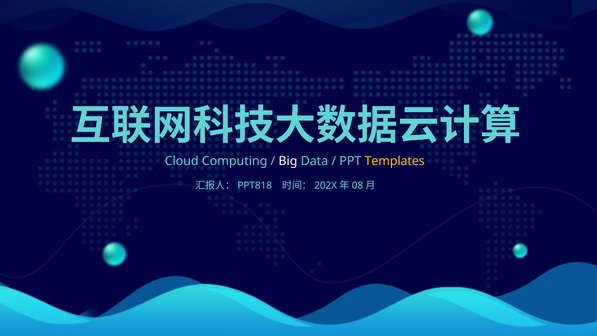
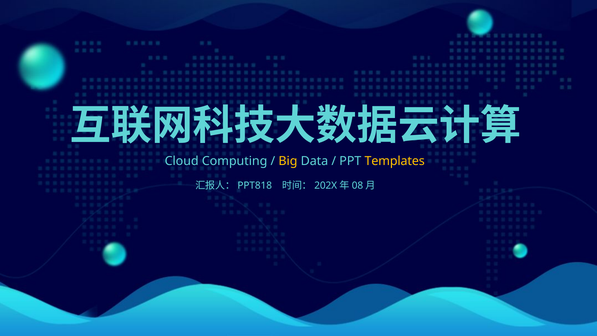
Big colour: white -> yellow (288, 161)
